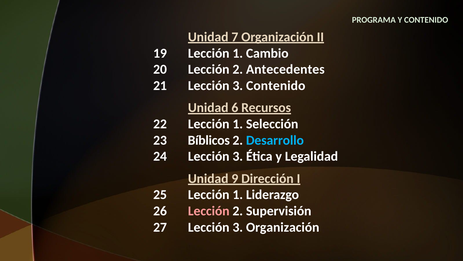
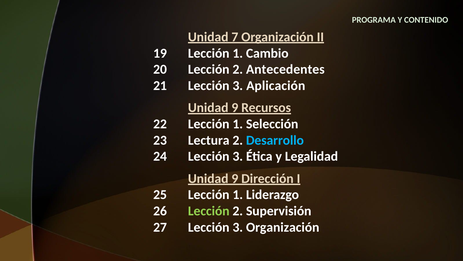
3 Contenido: Contenido -> Aplicación (276, 86)
6: 6 -> 9 (235, 108)
Bíblicos: Bíblicos -> Lectura (209, 140)
Lección colour: pink -> light green (209, 211)
